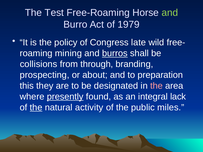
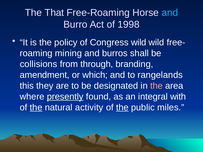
Test: Test -> That (54, 13)
and colour: light green -> light blue (170, 13)
1979: 1979 -> 1998 (129, 25)
Congress late: late -> wild (139, 43)
burros underline: present -> none (115, 53)
prospecting: prospecting -> amendment (45, 75)
about: about -> which (95, 75)
preparation: preparation -> rangelands (160, 75)
lack: lack -> with (178, 97)
the underline: none -> present (122, 108)
